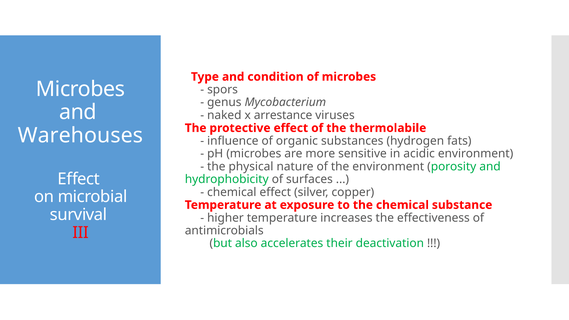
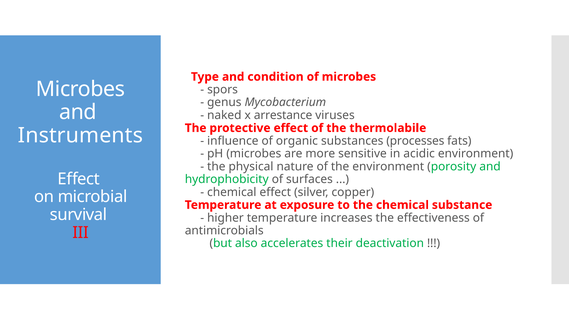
Warehouses: Warehouses -> Instruments (80, 135)
hydrogen: hydrogen -> processes (415, 141)
